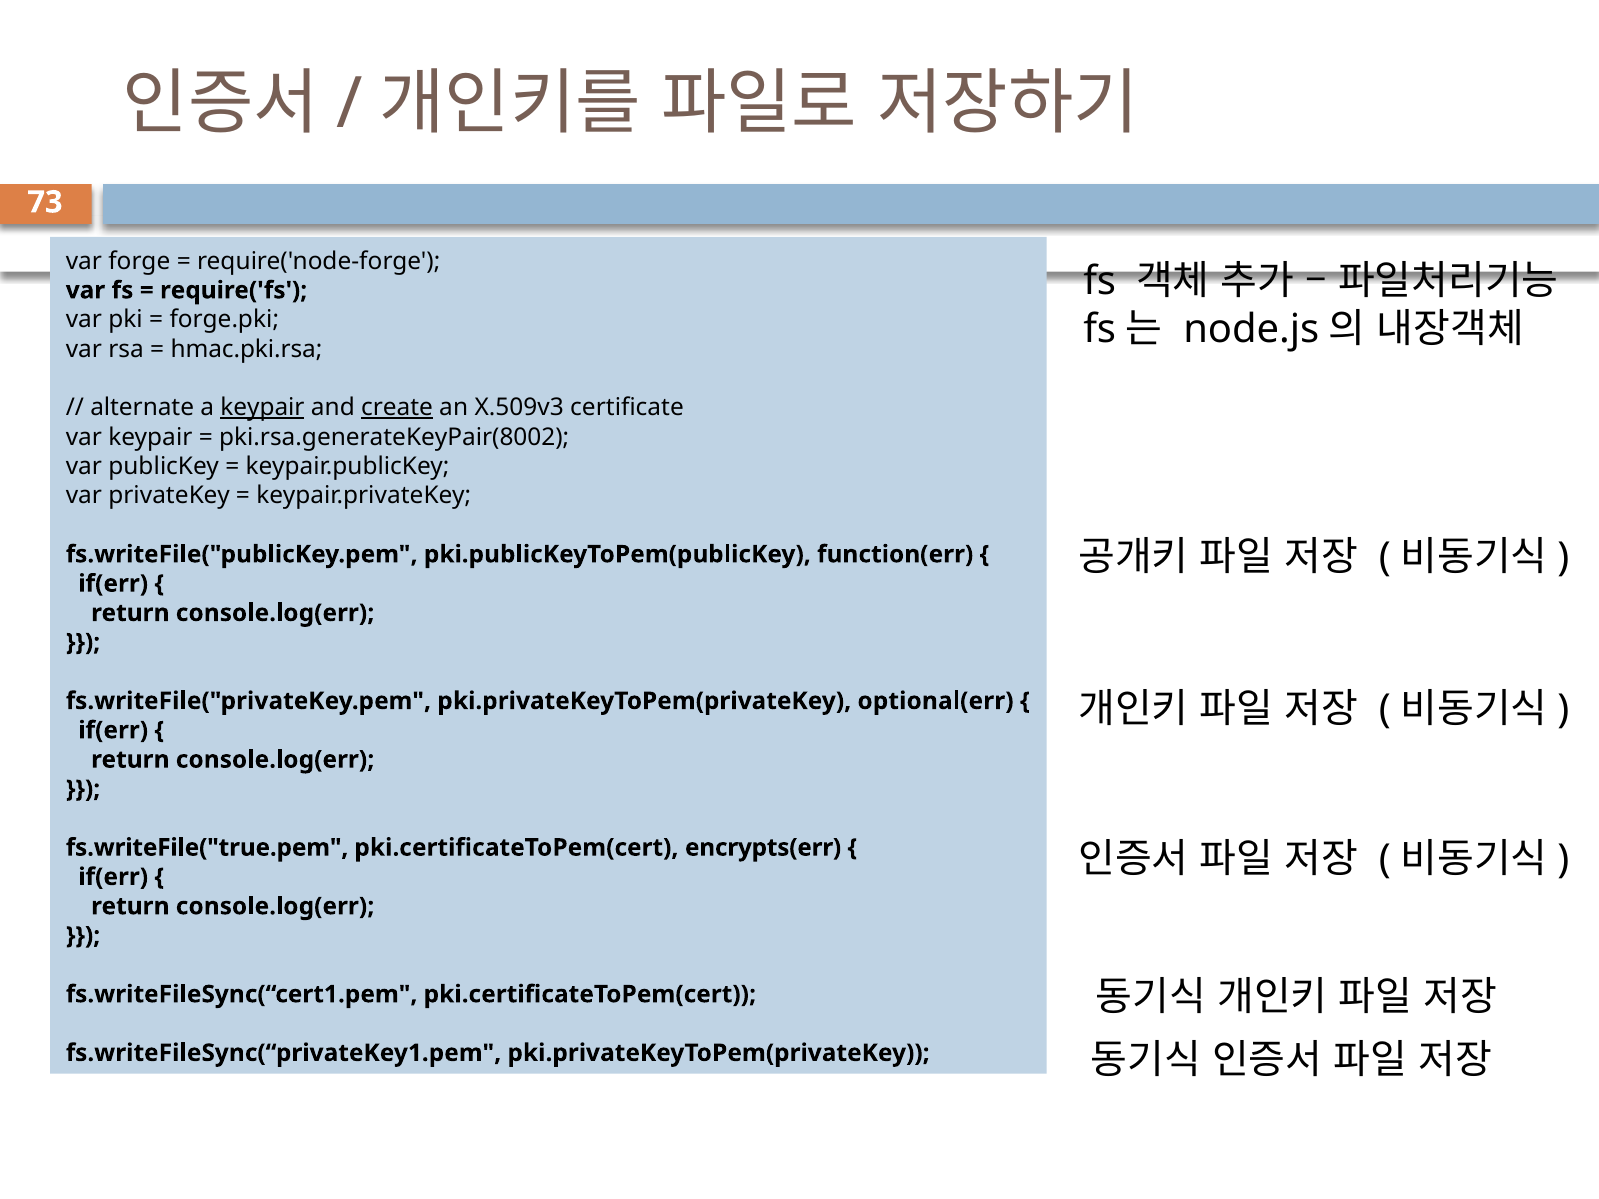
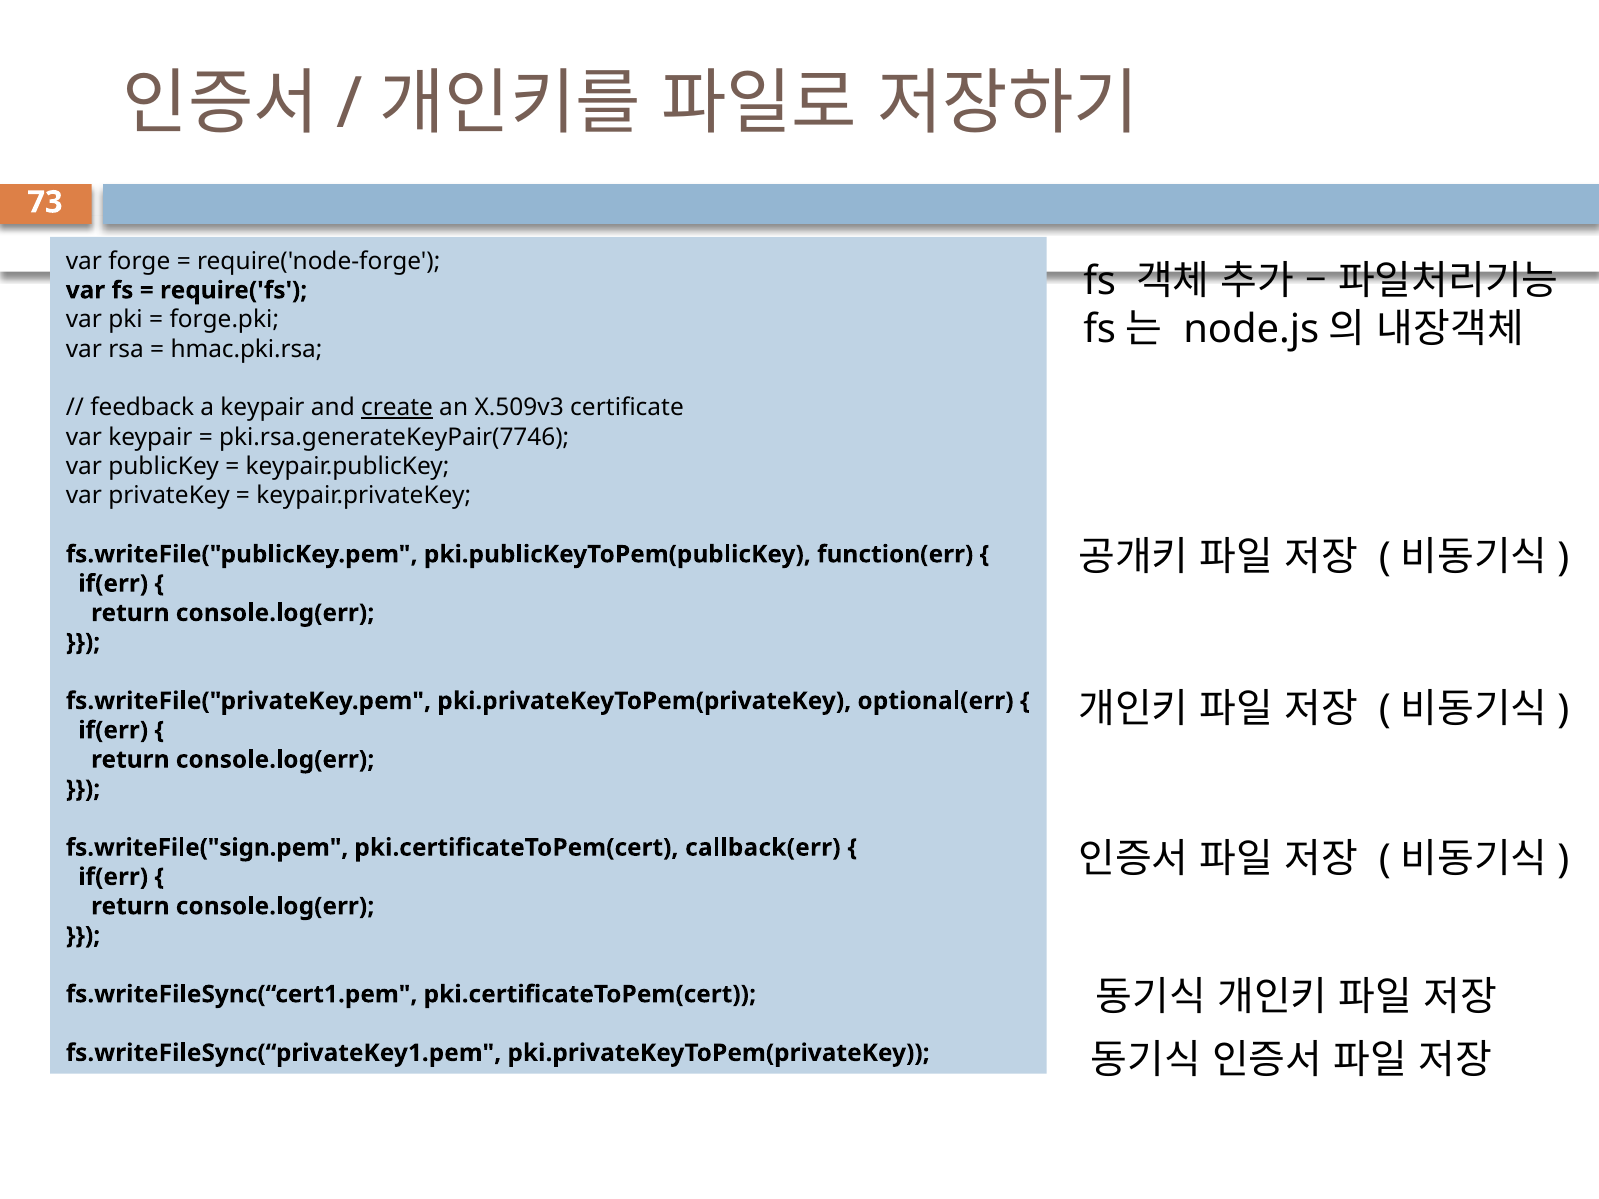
alternate: alternate -> feedback (142, 408)
keypair underline: present -> none (262, 408)
pki.rsa.generateKeyPair(8002: pki.rsa.generateKeyPair(8002 -> pki.rsa.generateKeyPair(7746 (394, 437)
fs.writeFile("true.pem: fs.writeFile("true.pem -> fs.writeFile("sign.pem (207, 848)
encrypts(err: encrypts(err -> callback(err (763, 848)
